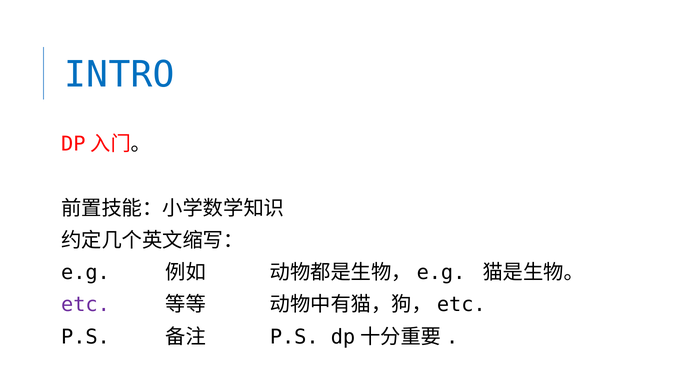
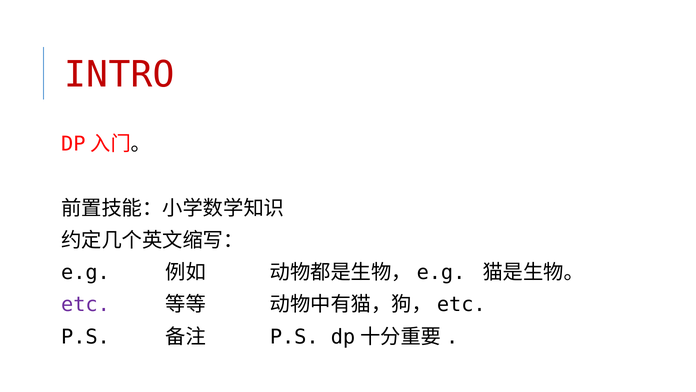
INTRO colour: blue -> red (119, 75)
